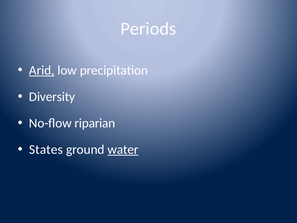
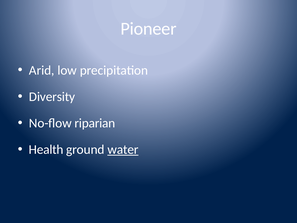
Periods: Periods -> Pioneer (149, 29)
Arid underline: present -> none (42, 70)
States: States -> Health (46, 149)
